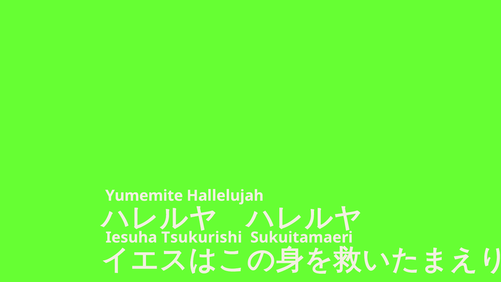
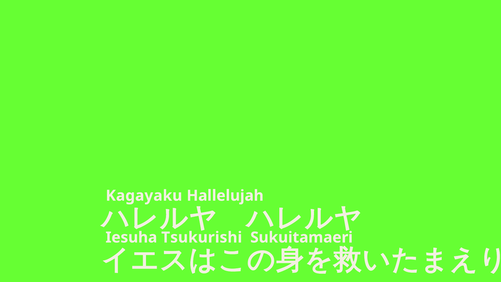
Yumemite: Yumemite -> Kagayaku (144, 196)
